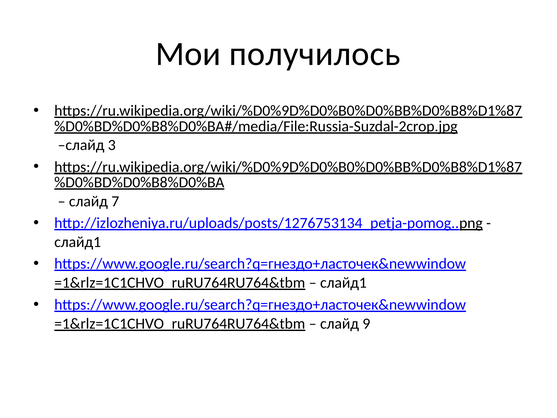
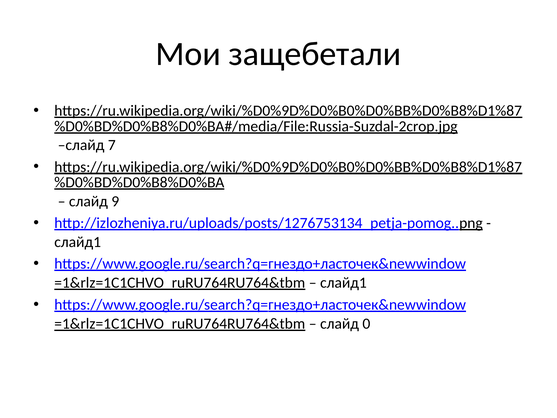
получилось: получилось -> защебетали (315, 54)
3: 3 -> 7 (112, 145)
7: 7 -> 9 (115, 201)
9: 9 -> 0 (366, 323)
